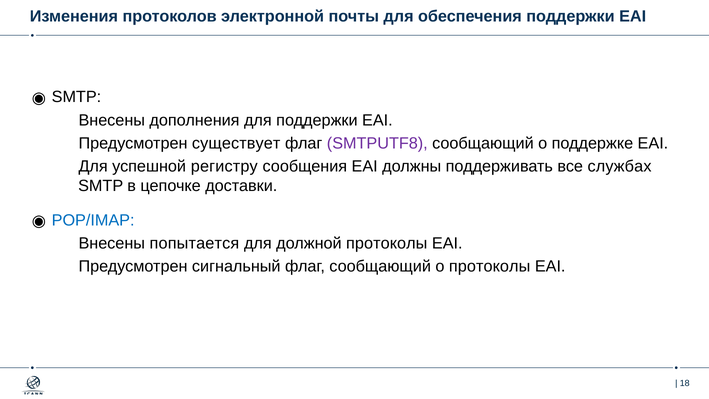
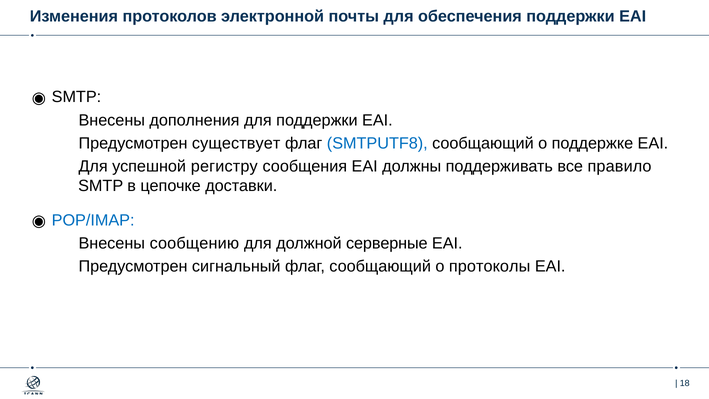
SMTPUTF8 colour: purple -> blue (377, 143)
службах: службах -> правило (620, 166)
попытается: попытается -> сообщению (194, 243)
должной протоколы: протоколы -> серверные (387, 243)
